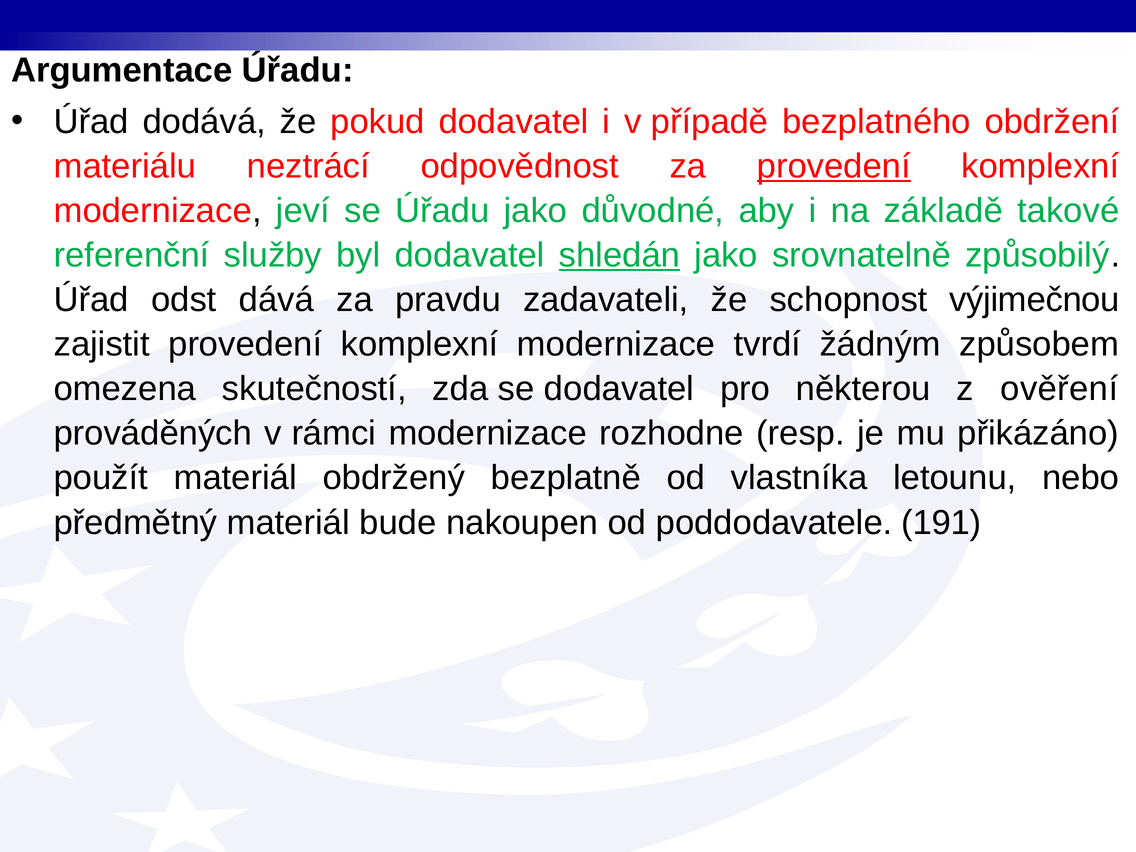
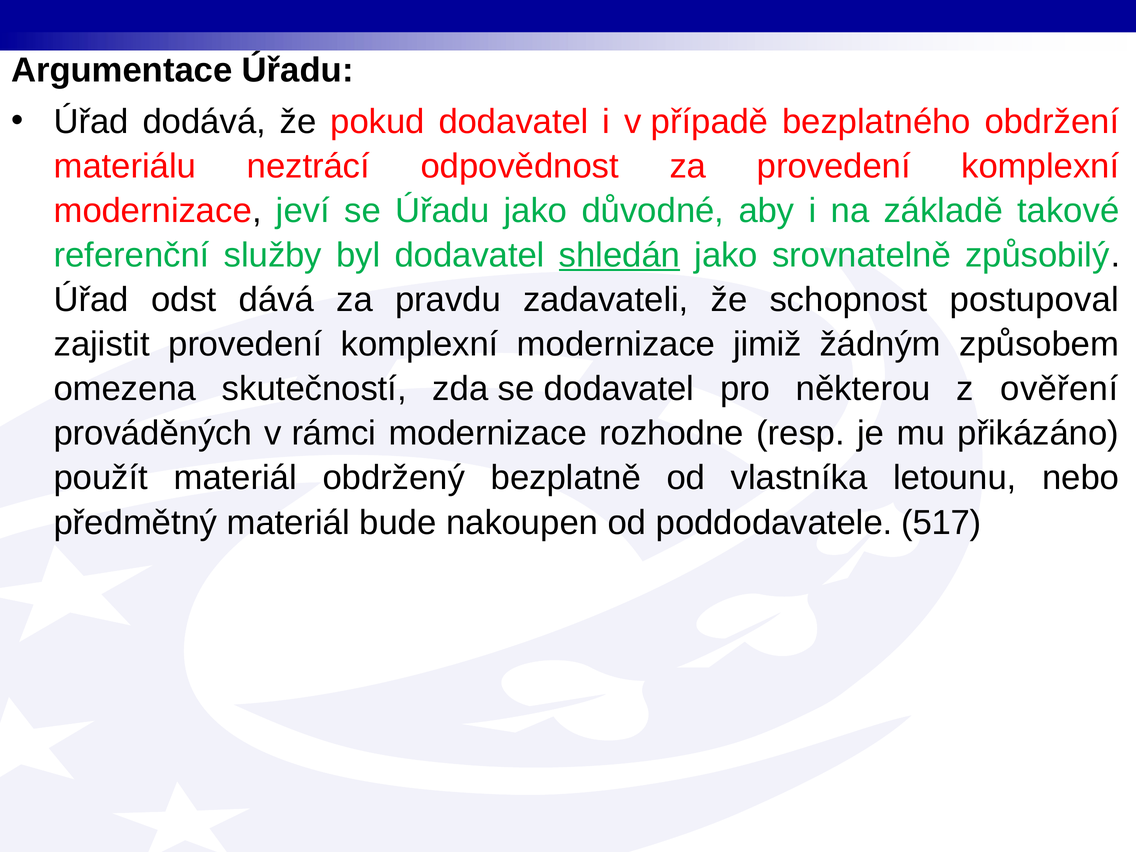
provedení underline: present -> none (834, 166)
výjimečnou: výjimečnou -> postupoval (1034, 300)
tvrdí: tvrdí -> jimiž (767, 344)
191: 191 -> 517 (941, 523)
